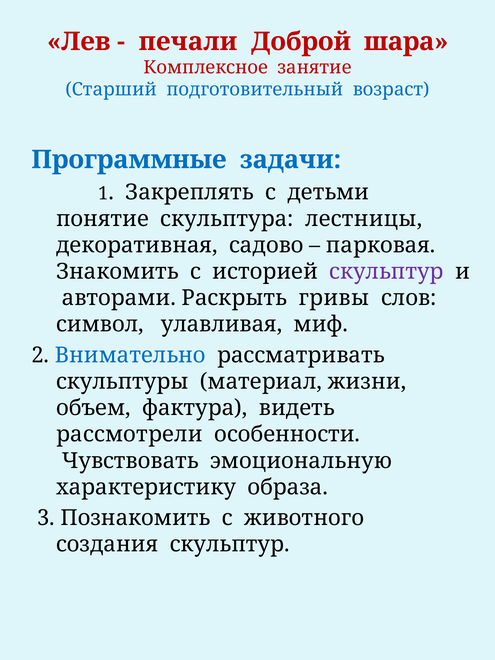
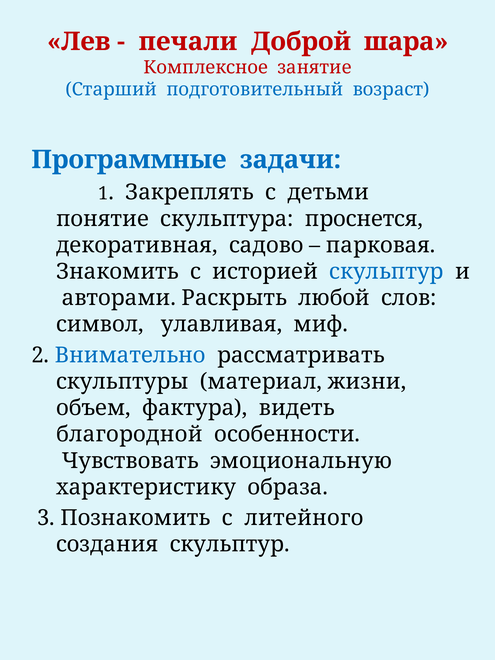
лестницы: лестницы -> проснется (364, 219)
скульптур colour: purple -> blue (386, 272)
гривы: гривы -> любой (334, 298)
рассмотрели: рассмотрели -> благородной (129, 434)
животного: животного -> литейного (304, 518)
